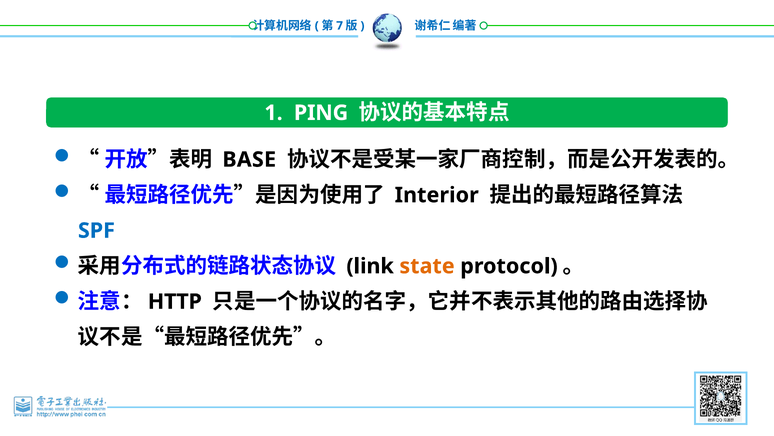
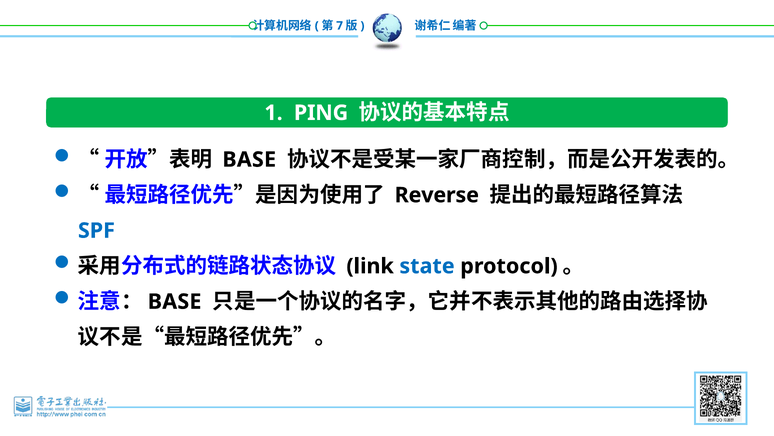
Interior: Interior -> Reverse (437, 195)
state colour: orange -> blue (427, 266)
HTTP: HTTP -> BASE (175, 301)
